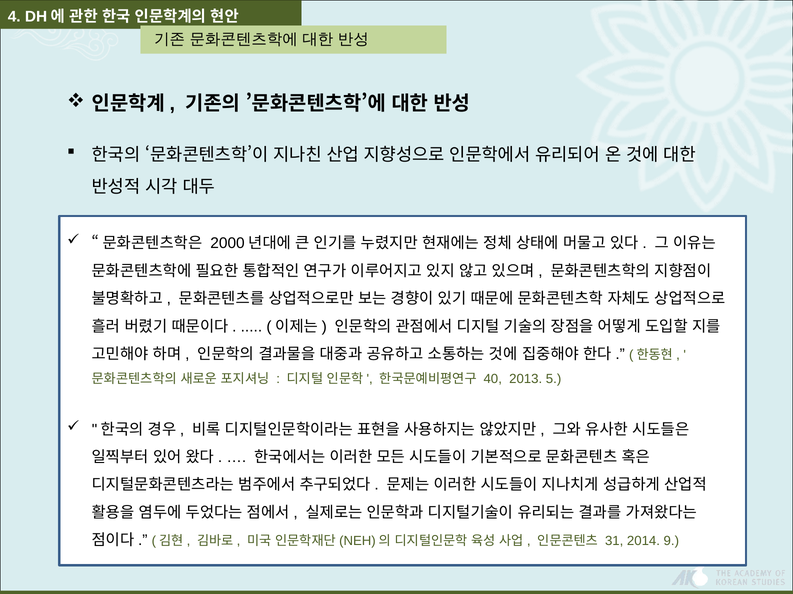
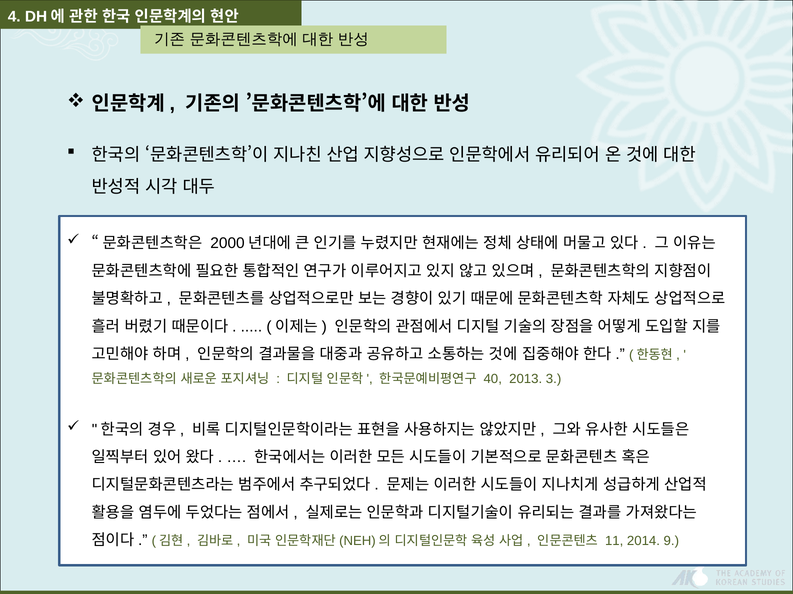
5: 5 -> 3 (554, 380)
31: 31 -> 11 (614, 542)
